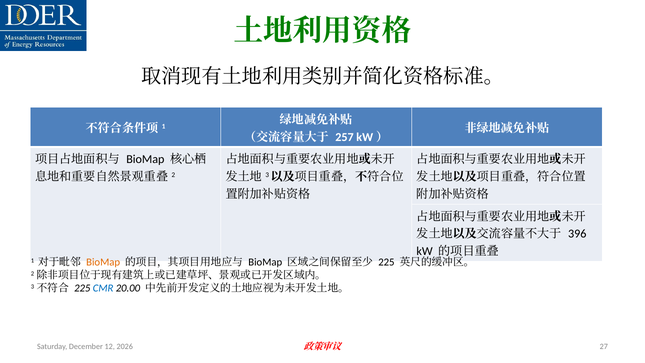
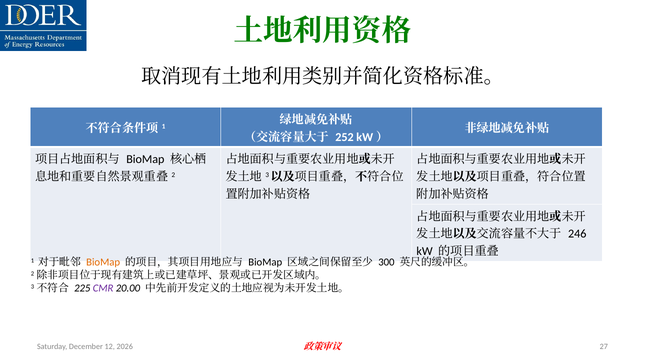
257: 257 -> 252 (345, 137)
396: 396 -> 246 (577, 234)
225: 225 -> 300 (386, 262)
CMR colour: blue -> purple (103, 288)
